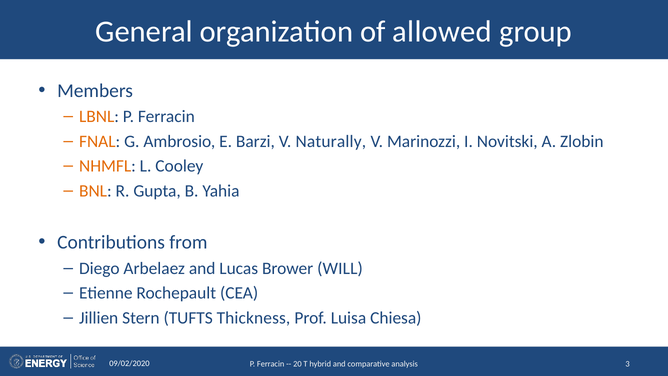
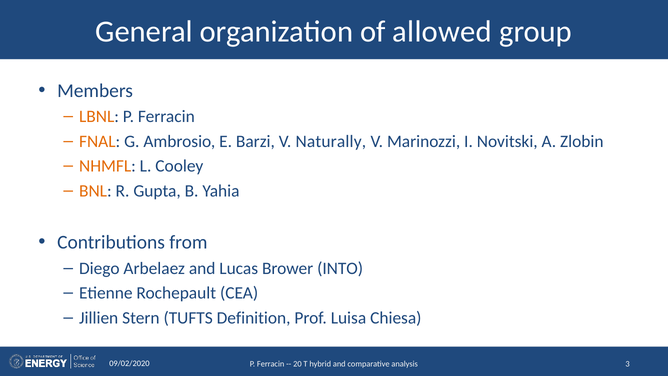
WILL: WILL -> INTO (340, 268)
Thickness: Thickness -> Definition (254, 318)
